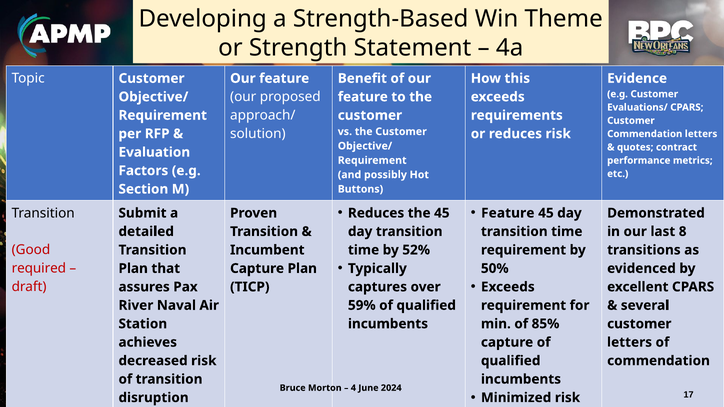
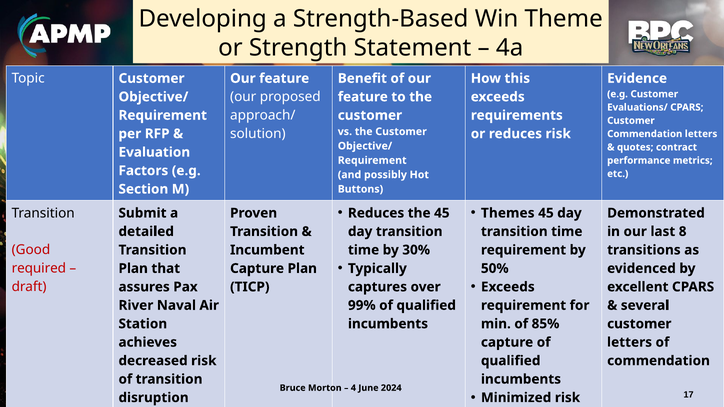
Feature: Feature -> Themes (508, 213)
52%: 52% -> 30% (416, 250)
59%: 59% -> 99% (362, 306)
